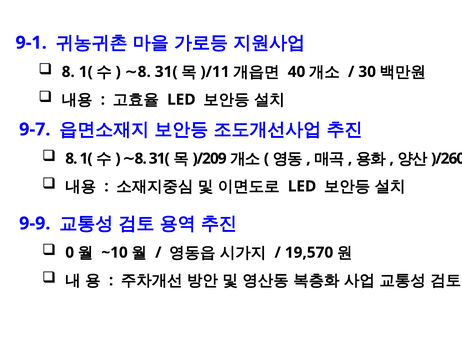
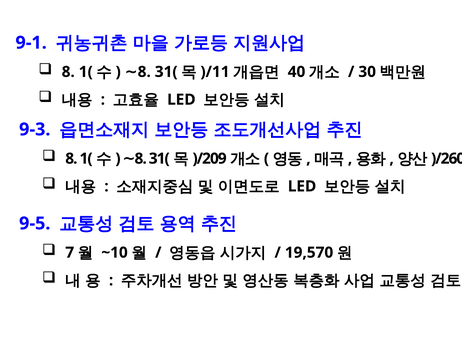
9-7: 9-7 -> 9-3 (35, 129)
9-9: 9-9 -> 9-5 (35, 223)
0: 0 -> 7 (70, 252)
